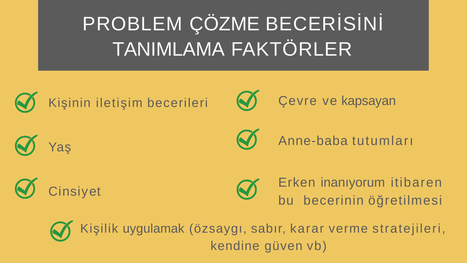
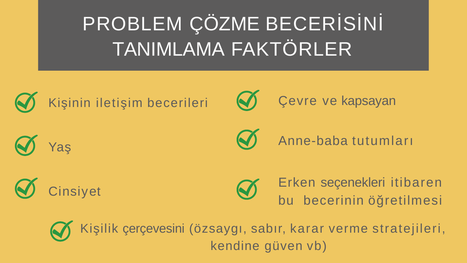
inanıyorum: inanıyorum -> seçenekleri (353, 182)
uygulamak: uygulamak -> çerçevesini (154, 228)
